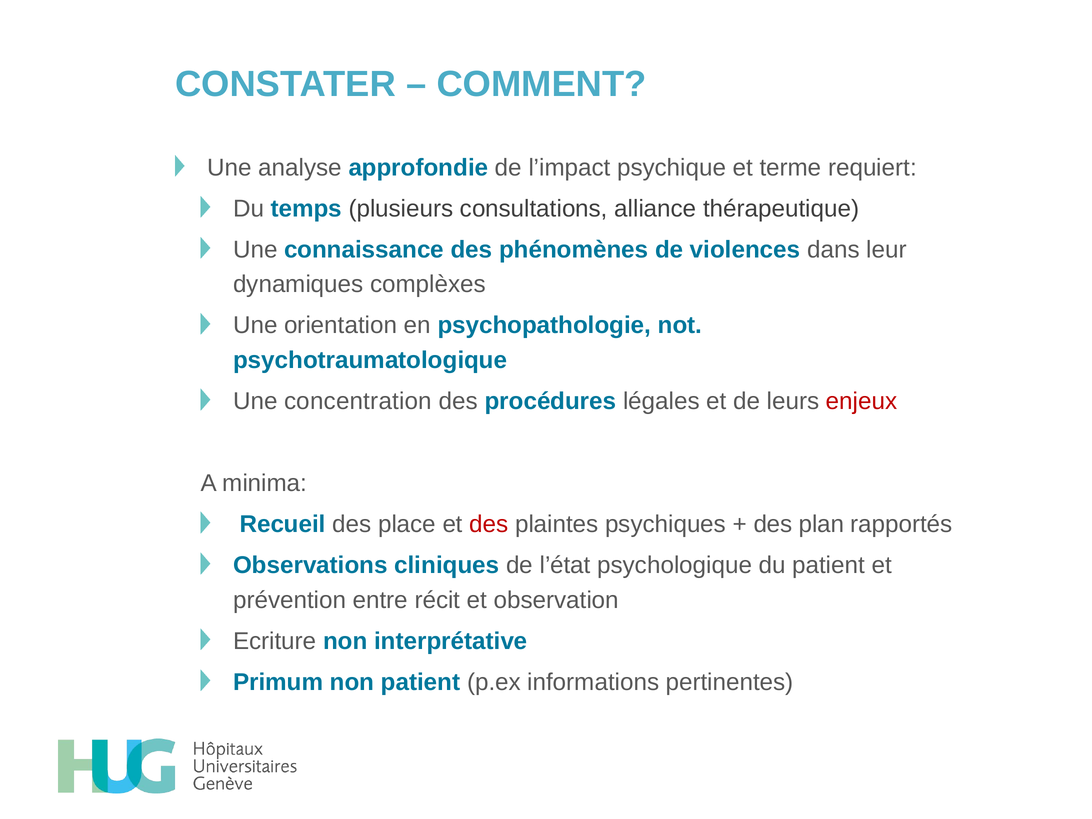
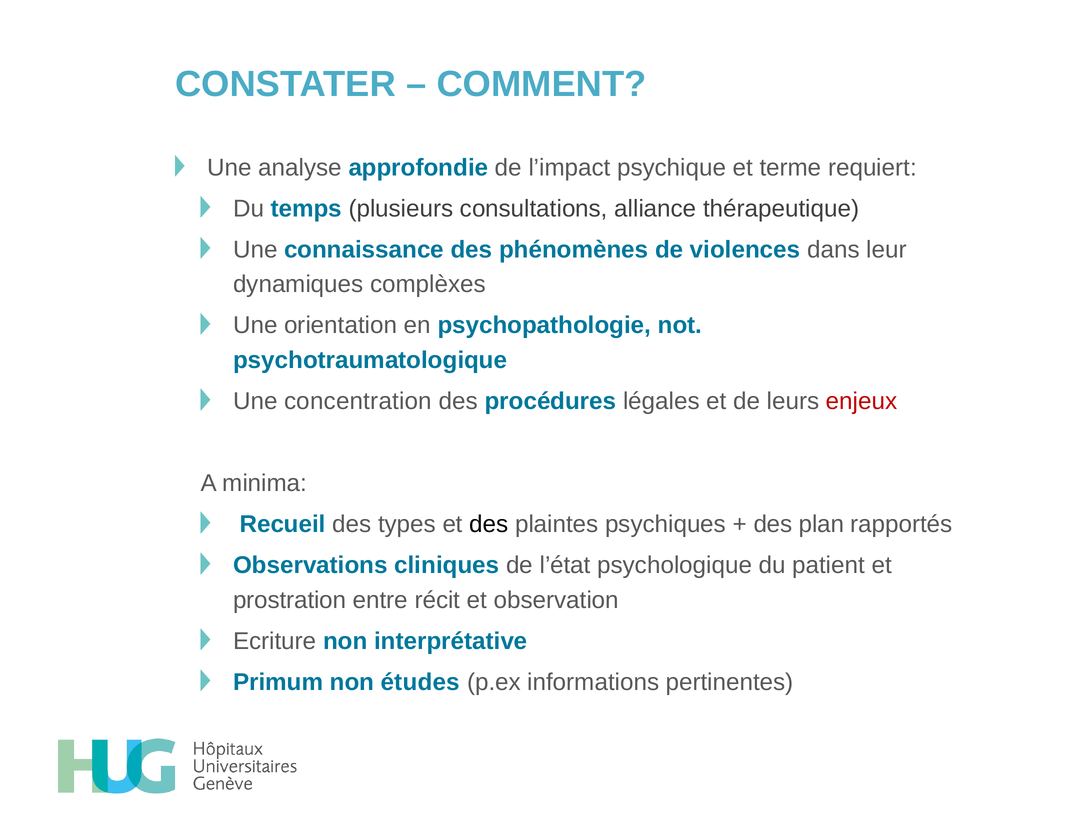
place: place -> types (407, 524)
des colour: red -> black (489, 524)
prévention: prévention -> prostration (290, 600)
non patient: patient -> études (420, 682)
